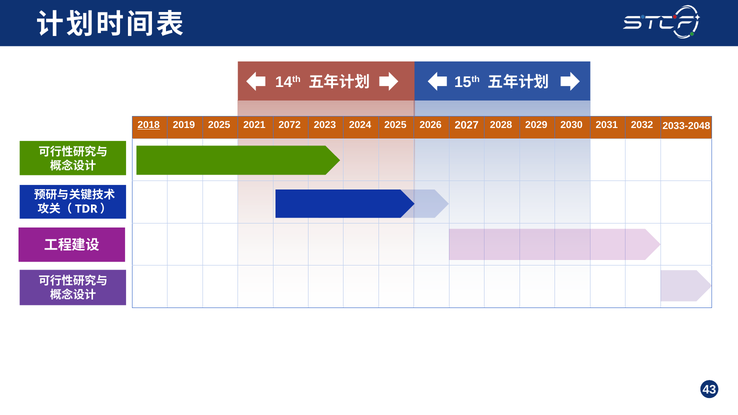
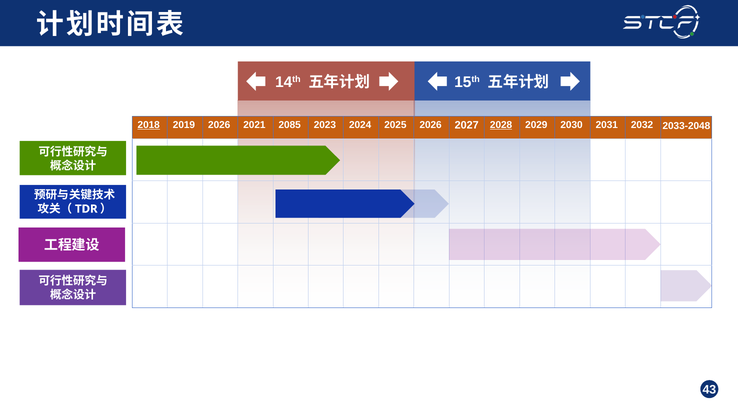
2019 2025: 2025 -> 2026 (219, 125)
2072: 2072 -> 2085 (290, 125)
2028 underline: none -> present (501, 125)
